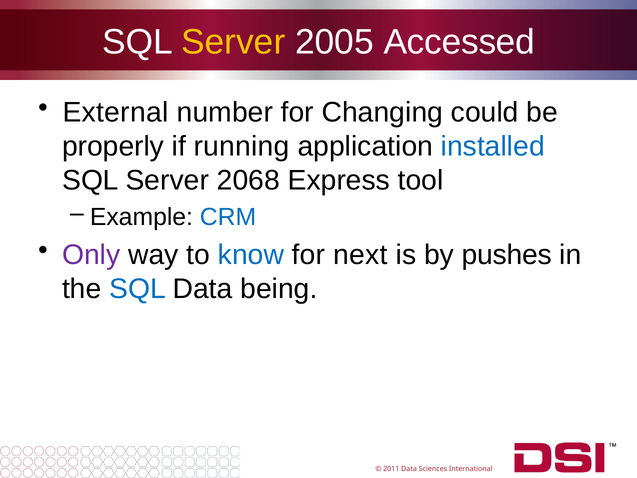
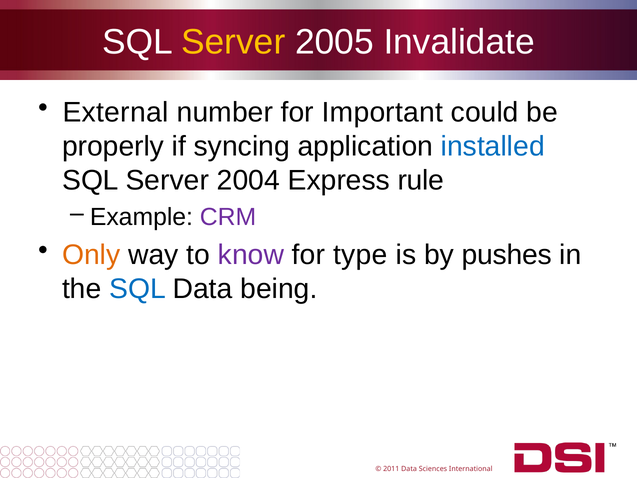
Accessed: Accessed -> Invalidate (459, 42)
Changing: Changing -> Important (382, 112)
running: running -> syncing (242, 146)
2068: 2068 -> 2004 (248, 180)
tool: tool -> rule (421, 180)
CRM colour: blue -> purple (228, 217)
Only colour: purple -> orange (91, 255)
know colour: blue -> purple (251, 255)
next: next -> type (360, 255)
